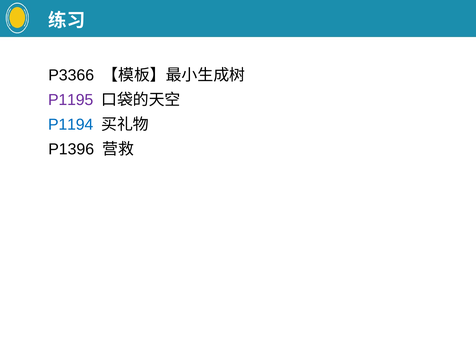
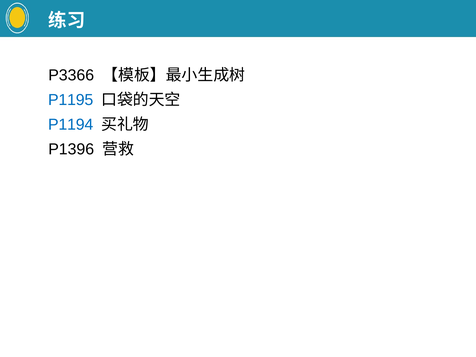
P1195 colour: purple -> blue (71, 100)
